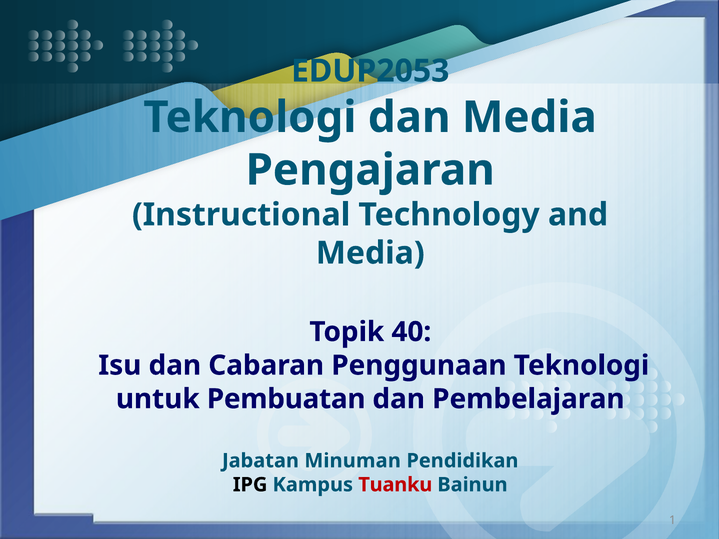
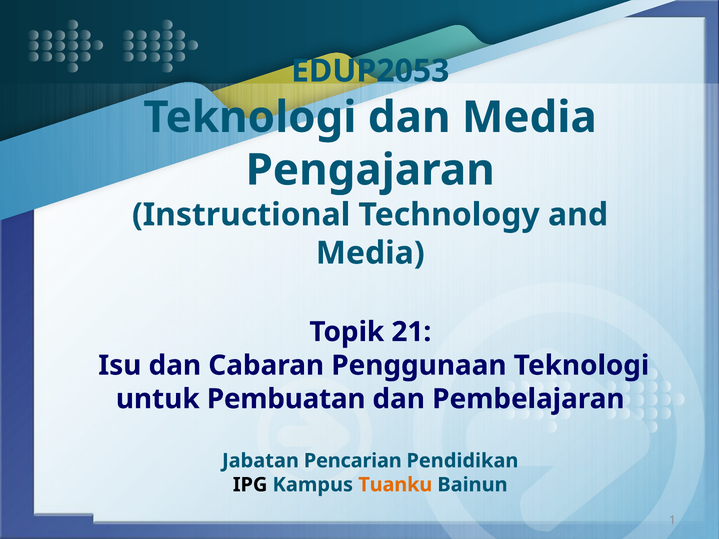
40: 40 -> 21 (411, 332)
Minuman: Minuman -> Pencarian (353, 461)
Tuanku colour: red -> orange (395, 485)
